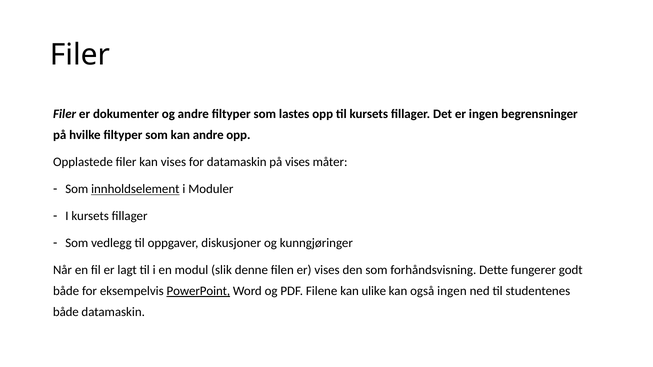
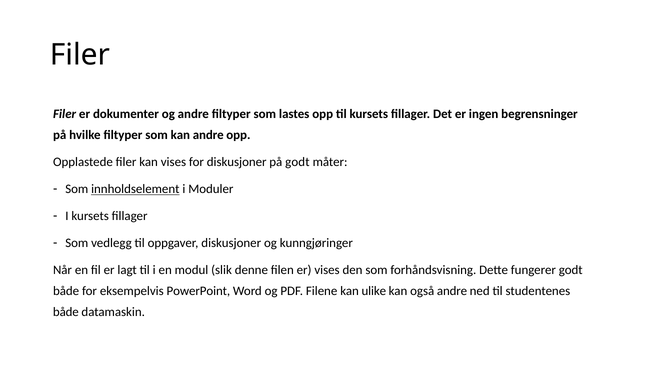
for datamaskin: datamaskin -> diskusjoner (237, 162)
på vises: vises -> godt (297, 162)
PowerPoint underline: present -> none (198, 291)
også ingen: ingen -> andre (452, 291)
